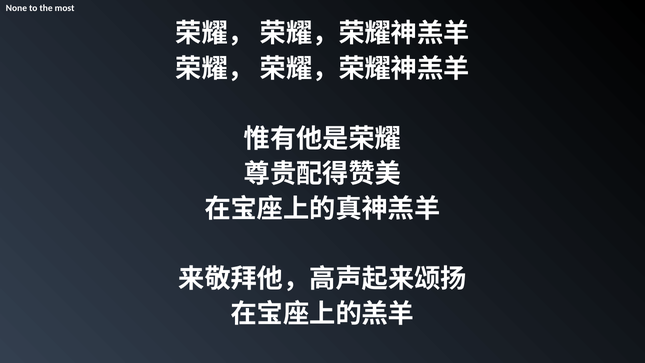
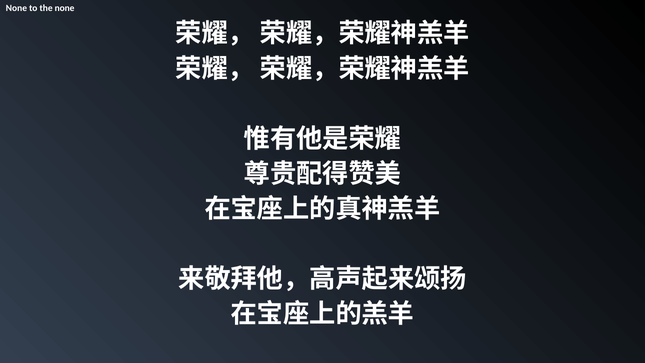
the most: most -> none (65, 8)
